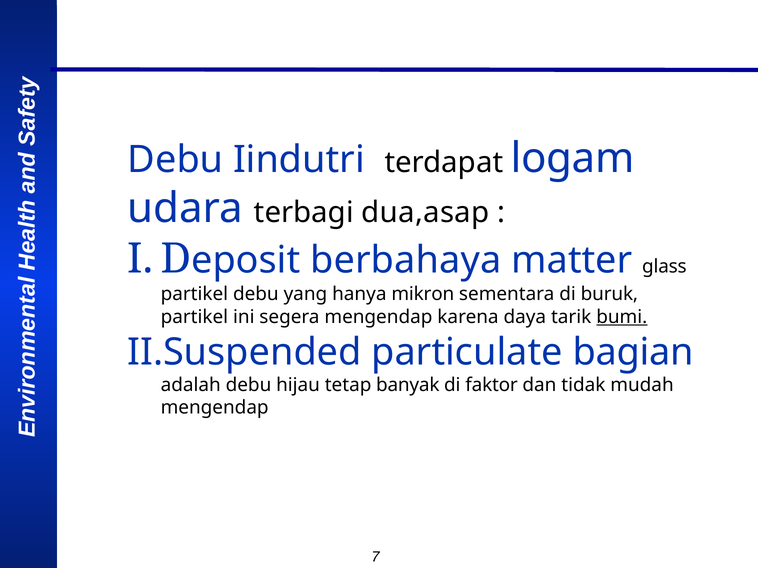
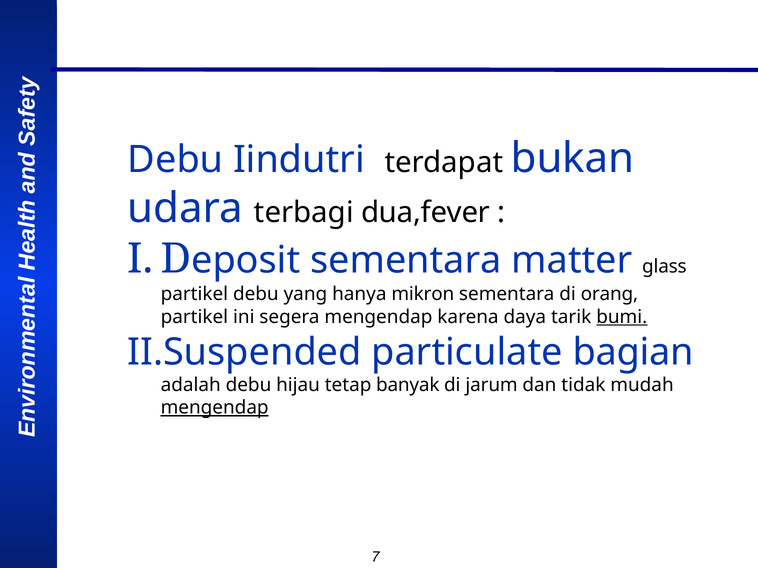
logam: logam -> bukan (572, 158)
dua,asap: dua,asap -> dua,fever (426, 213)
berbahaya: berbahaya -> sementara (406, 261)
buruk: buruk -> orang (609, 294)
faktor: faktor -> jarum (492, 385)
mengendap underline: none -> present (215, 408)
